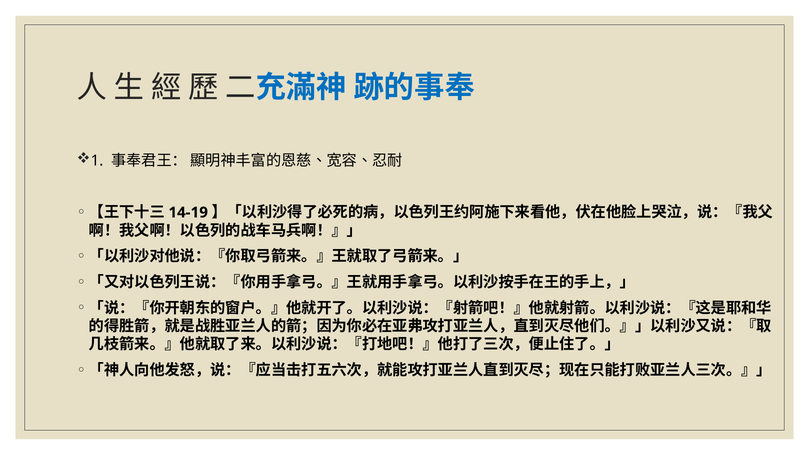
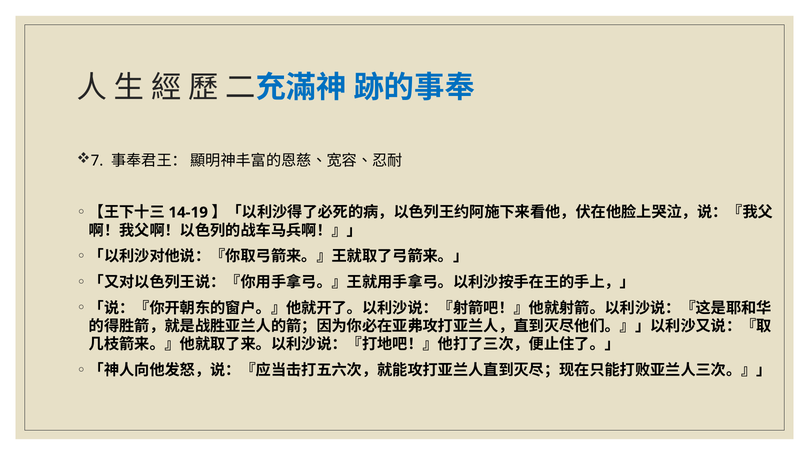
1: 1 -> 7 (97, 161)
